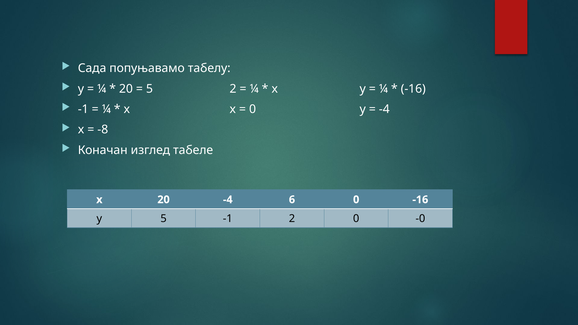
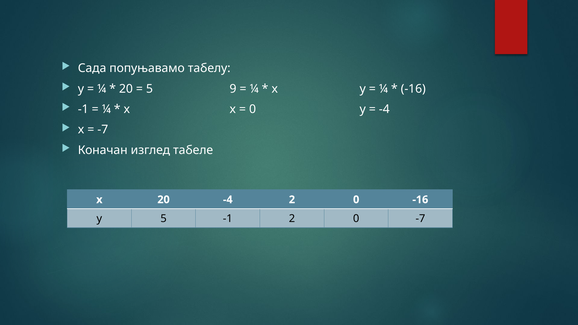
5 2: 2 -> 9 (233, 89)
-8: -8 -> -7 (103, 130)
-4 6: 6 -> 2 (292, 200)
0 -0: -0 -> -7 (420, 219)
